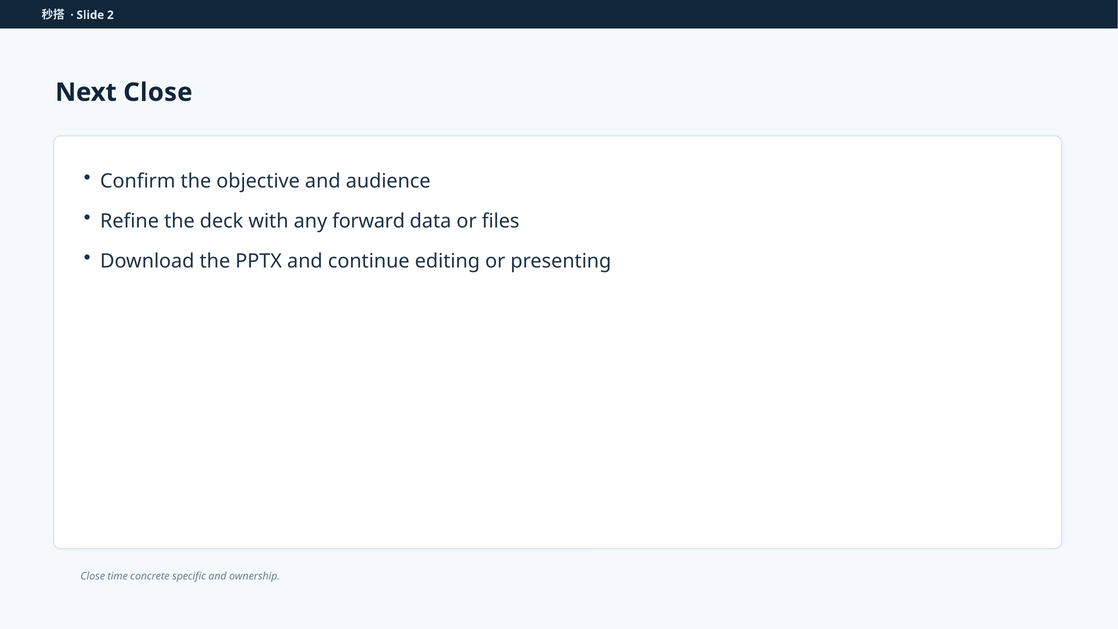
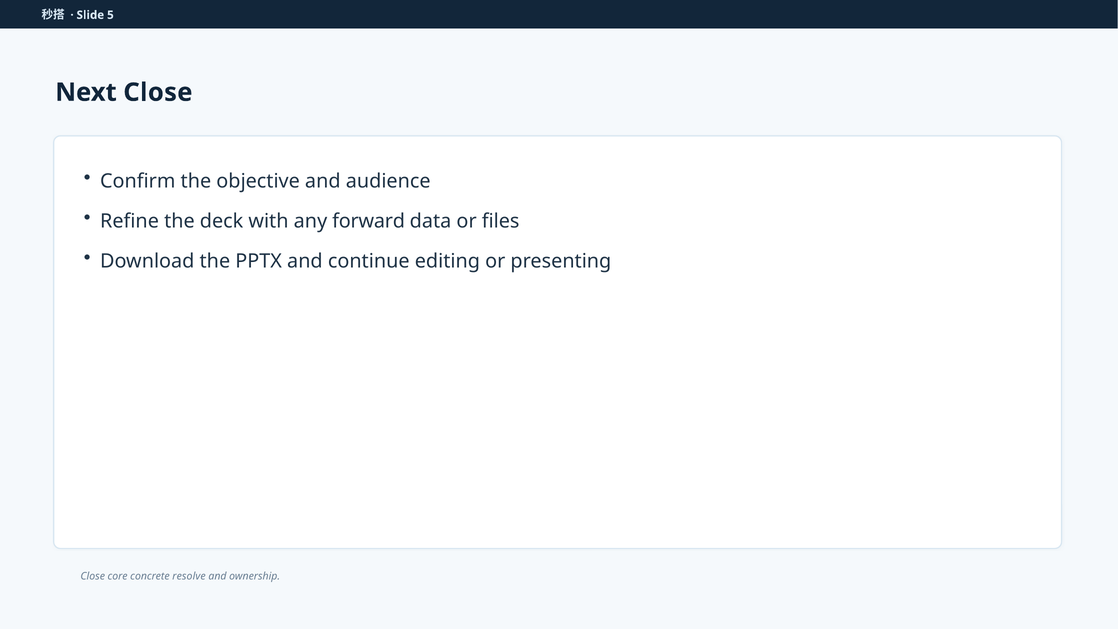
2: 2 -> 5 (110, 15)
time: time -> core (118, 576)
specific: specific -> resolve (189, 576)
